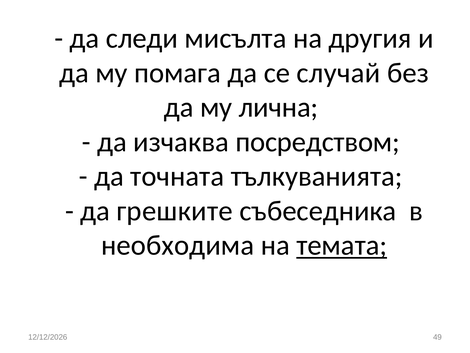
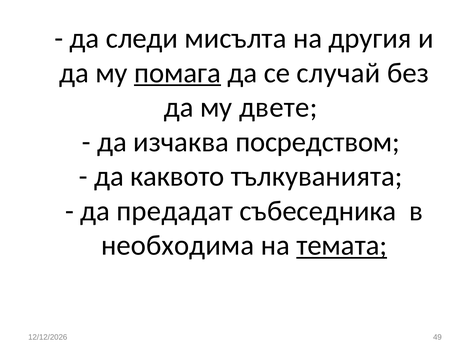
помага underline: none -> present (178, 73)
лична: лична -> двете (278, 107)
точната: точната -> каквото (177, 176)
грешките: грешките -> предадат (175, 211)
